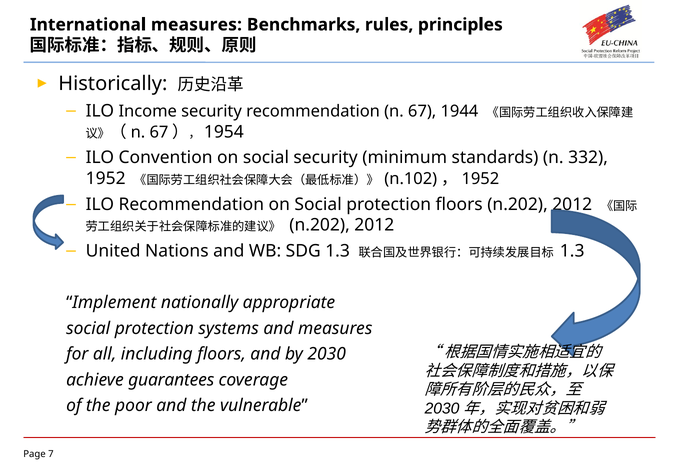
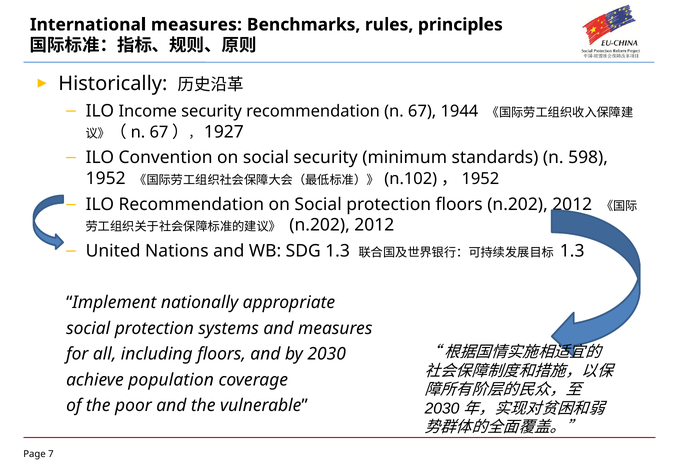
1954: 1954 -> 1927 (224, 132)
332: 332 -> 598 (588, 158)
guarantees: guarantees -> population (171, 380)
